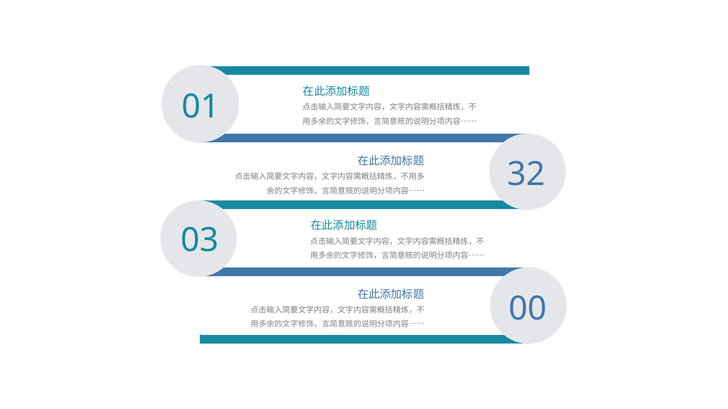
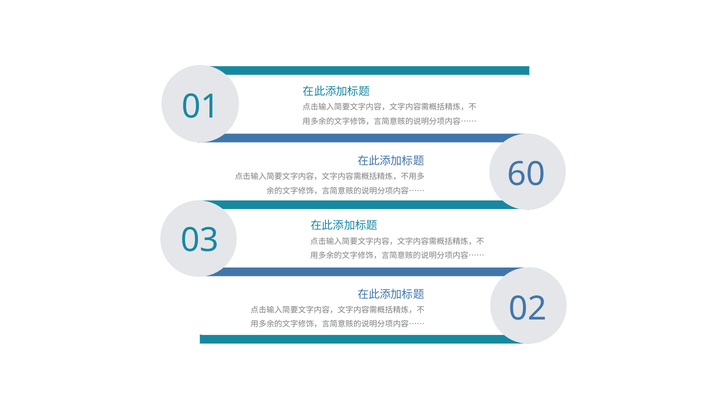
32: 32 -> 60 (526, 175)
00: 00 -> 02 (528, 309)
